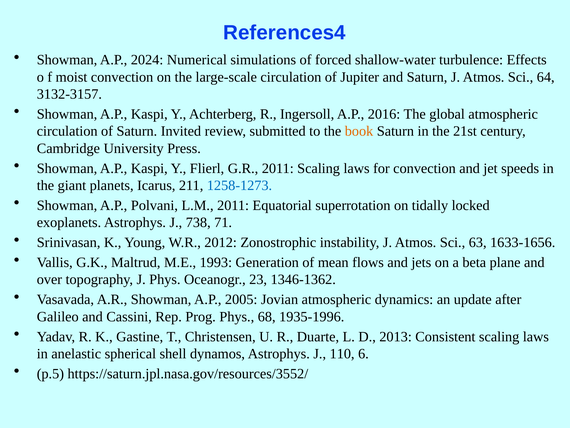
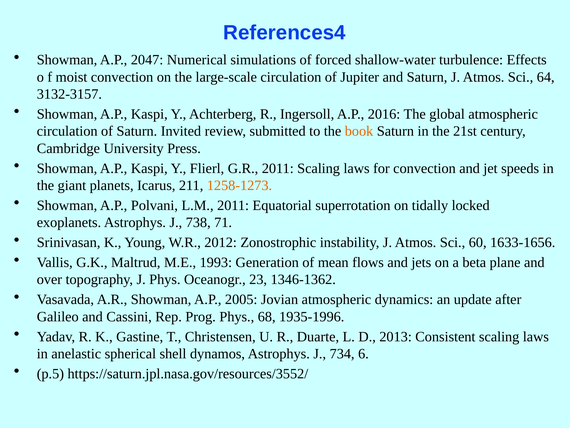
2024: 2024 -> 2047 (147, 60)
1258-1273 colour: blue -> orange (239, 185)
63: 63 -> 60 (478, 242)
110: 110 -> 734 (342, 353)
